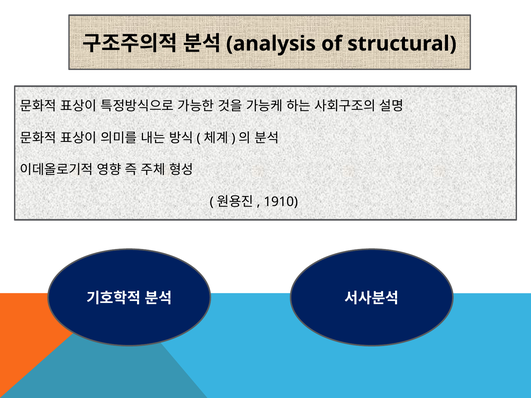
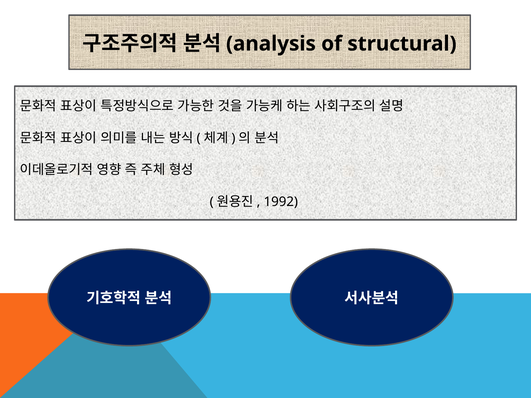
1910: 1910 -> 1992 (281, 202)
